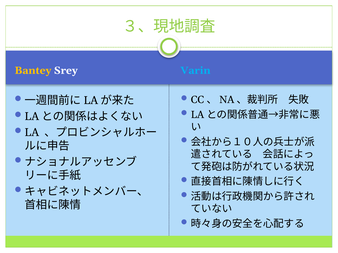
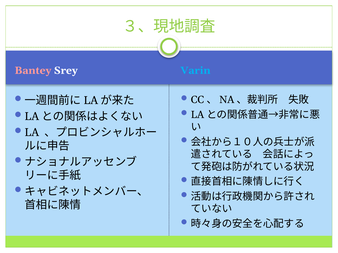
Bantey colour: yellow -> pink (33, 71)
